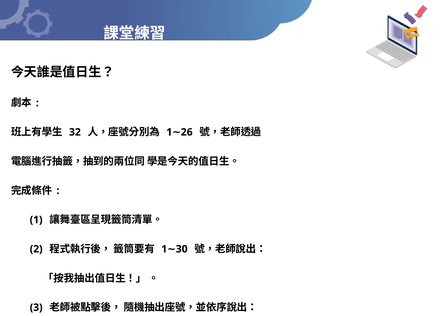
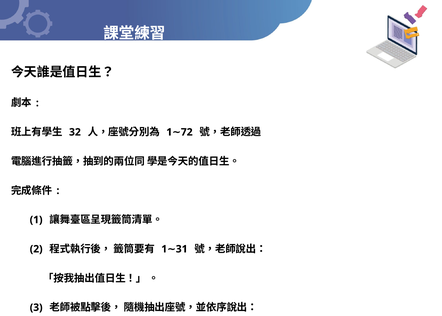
26: 26 -> 72 (187, 132)
30: 30 -> 31 (182, 249)
